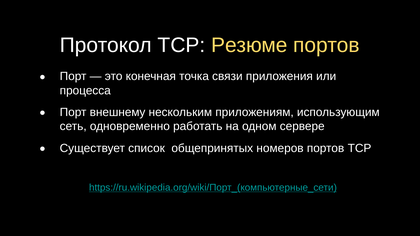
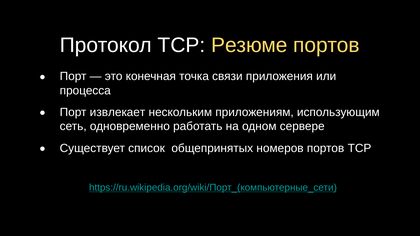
внешнему: внешнему -> извлекает (118, 112)
